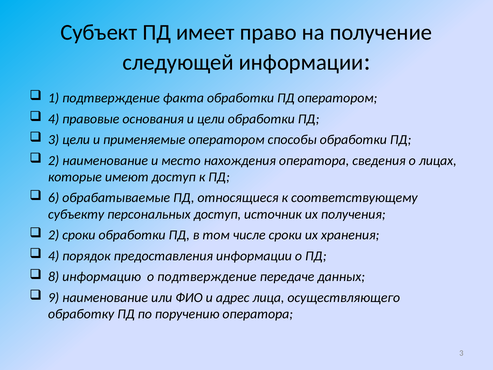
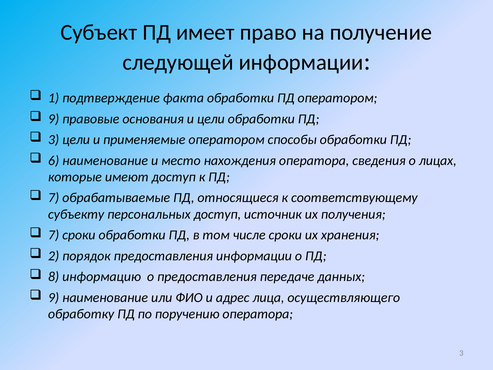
4: 4 -> 9 (54, 119)
2: 2 -> 6 (54, 160)
6: 6 -> 7 (54, 198)
2: 2 -> 7 (54, 235)
4: 4 -> 2 (54, 256)
о подтверждение: подтверждение -> предоставления (207, 277)
